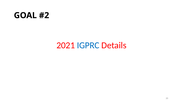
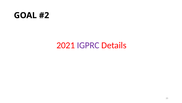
IGPRC colour: blue -> purple (88, 45)
